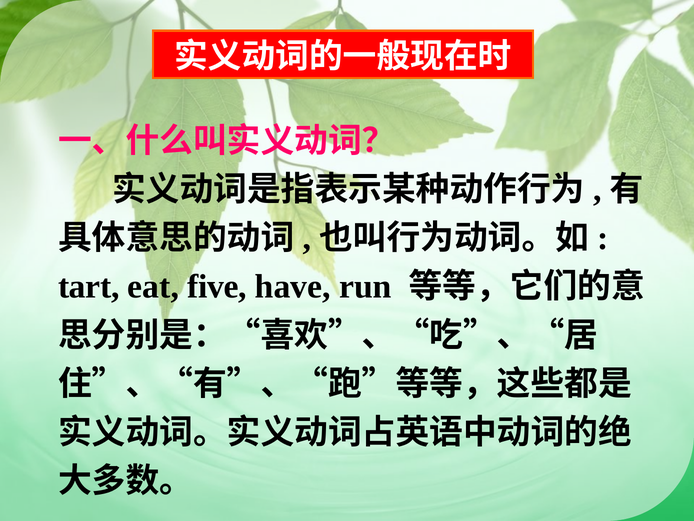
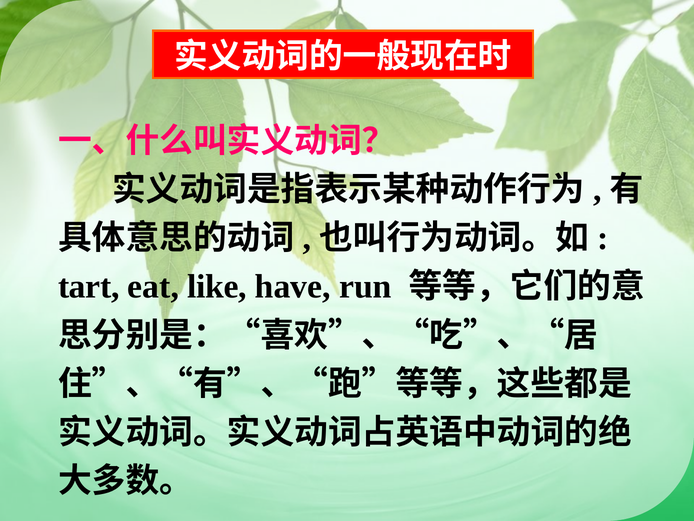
five: five -> like (217, 287)
